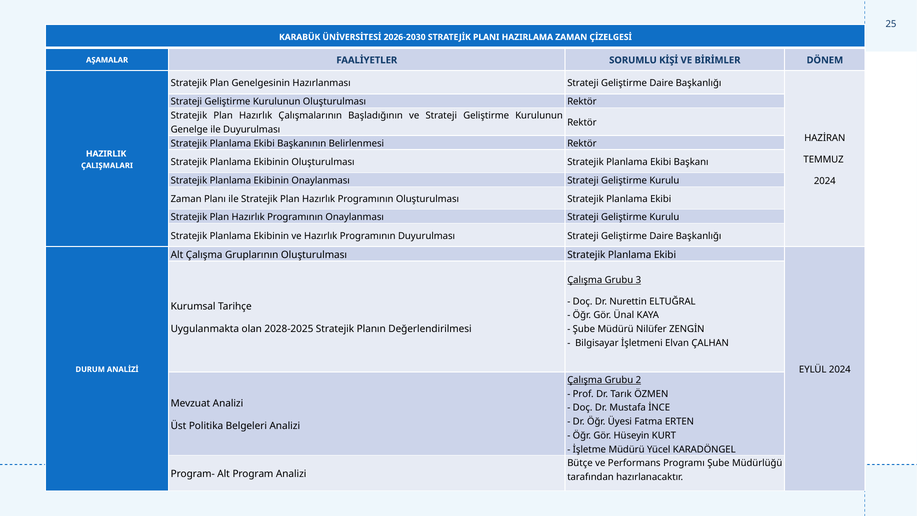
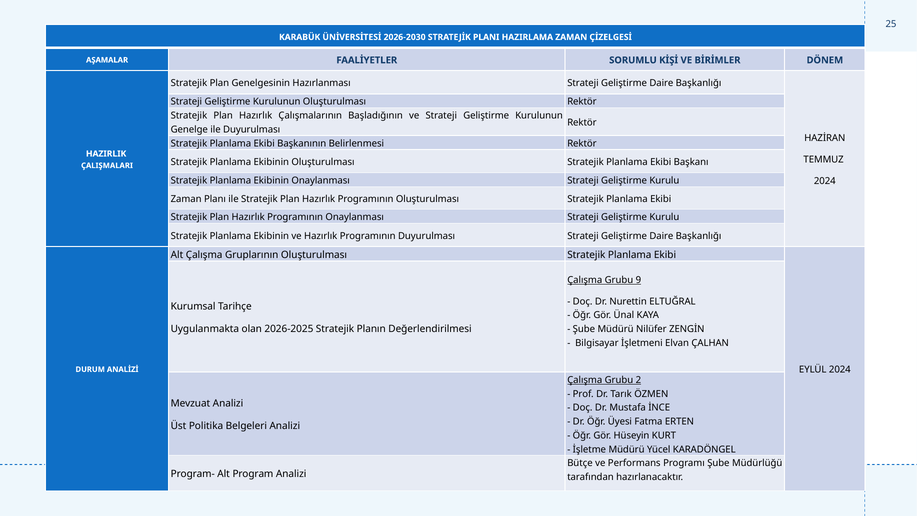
3: 3 -> 9 (638, 280)
2028-2025: 2028-2025 -> 2026-2025 (289, 329)
